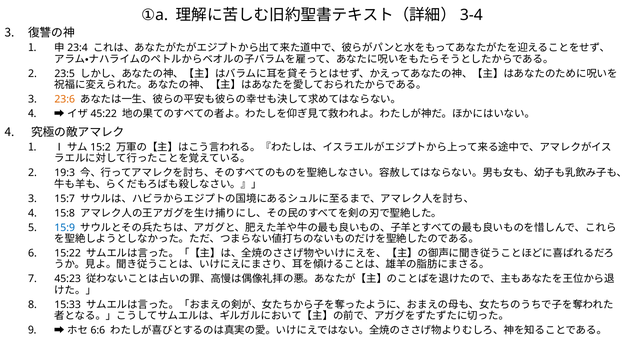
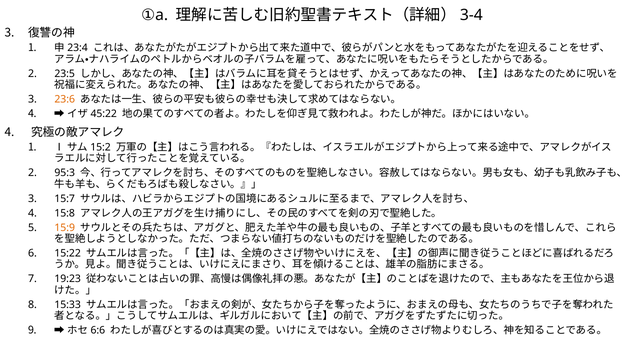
19:3: 19:3 -> 95:3 (65, 173)
15:9 colour: blue -> orange (65, 228)
45:23: 45:23 -> 19:23 (68, 279)
